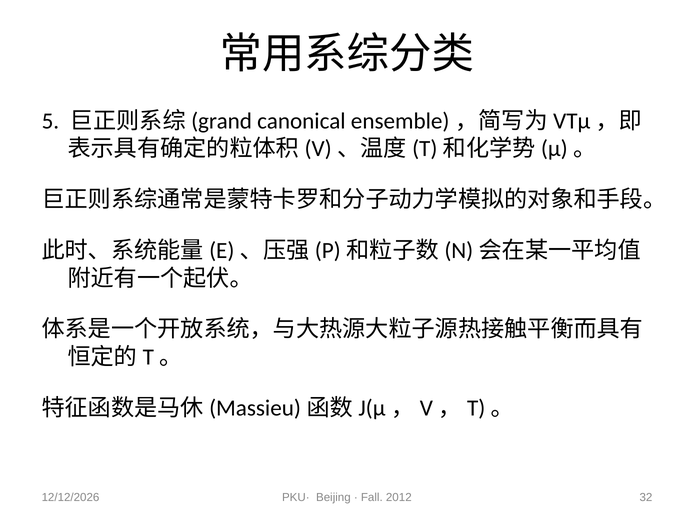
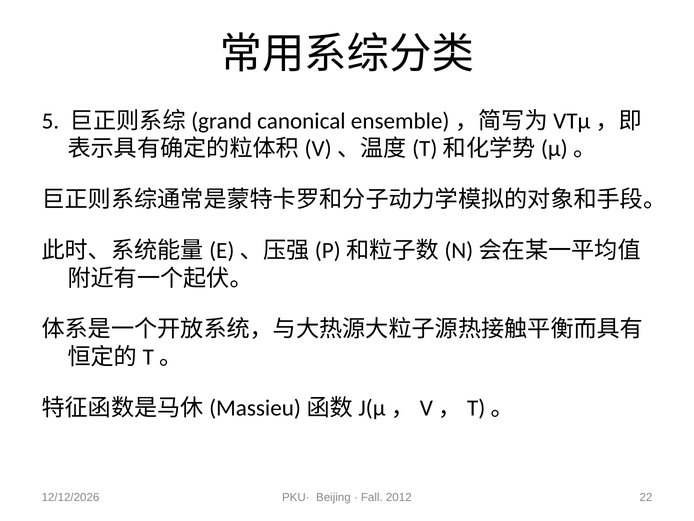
32: 32 -> 22 (646, 497)
